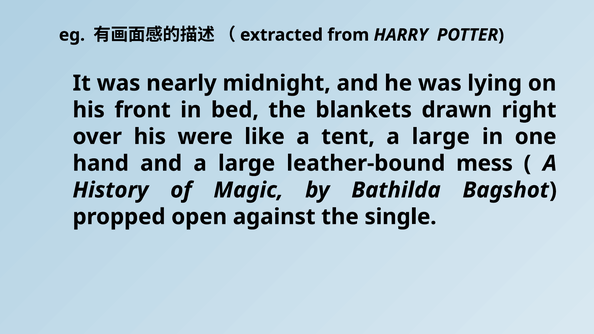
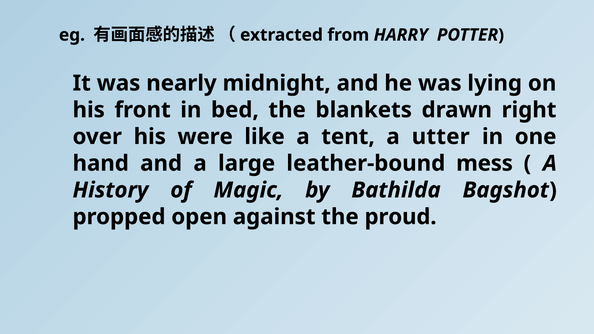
tent a large: large -> utter (441, 137)
single: single -> proud (401, 217)
